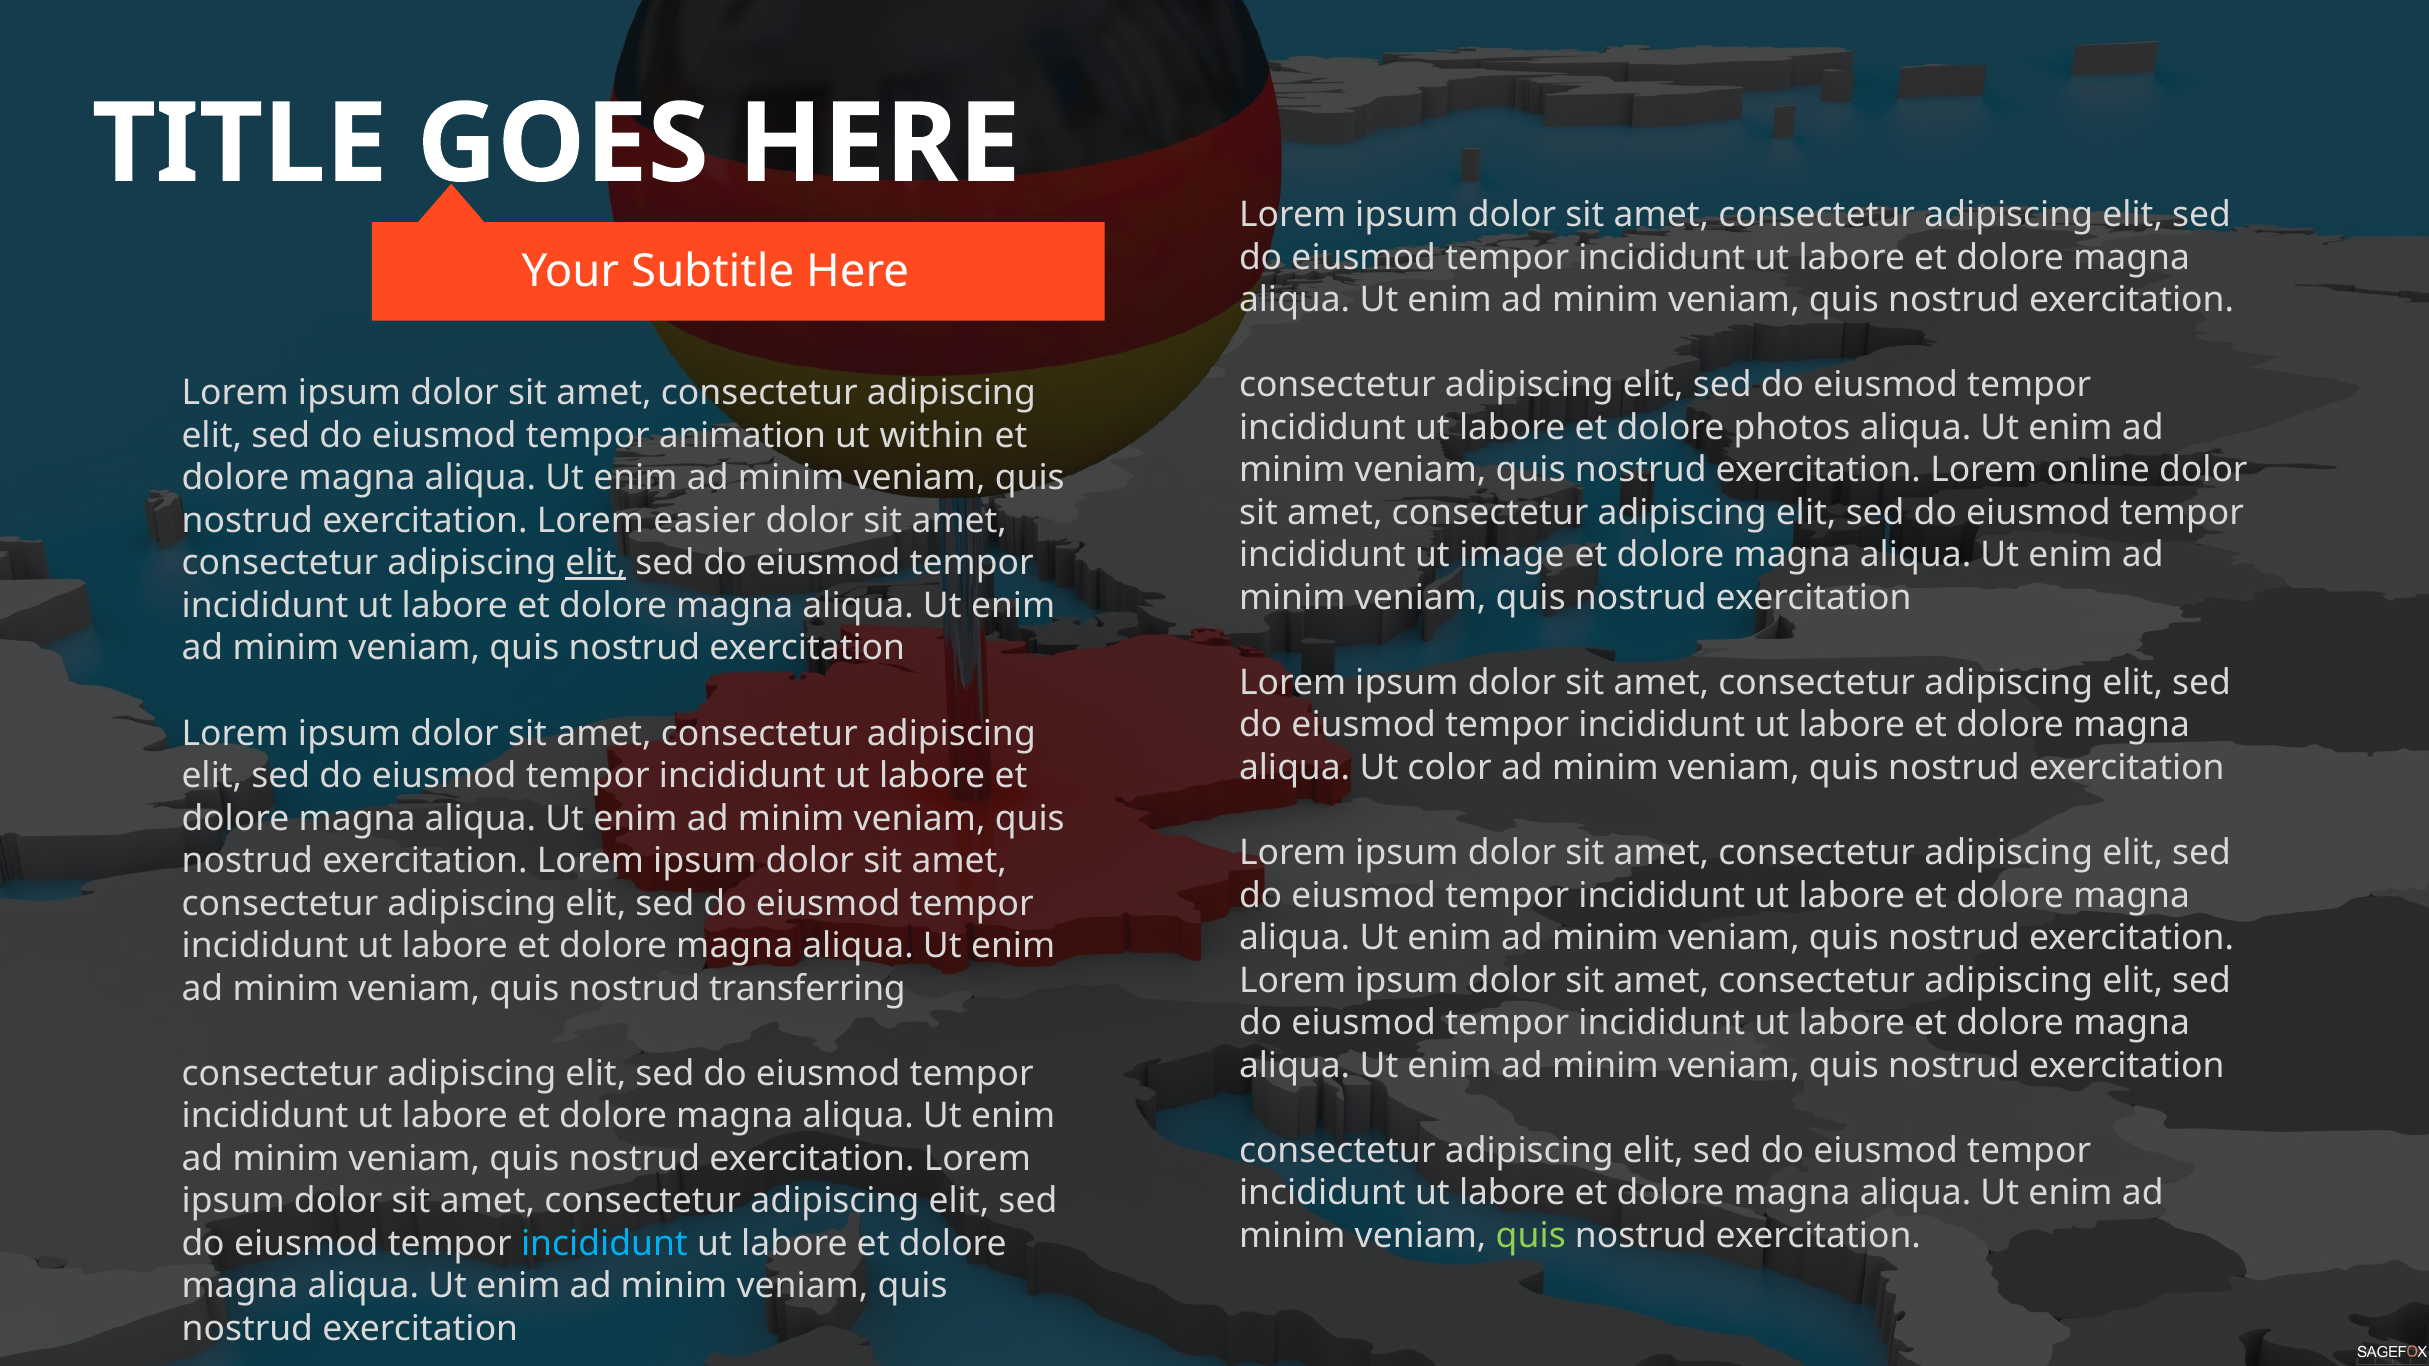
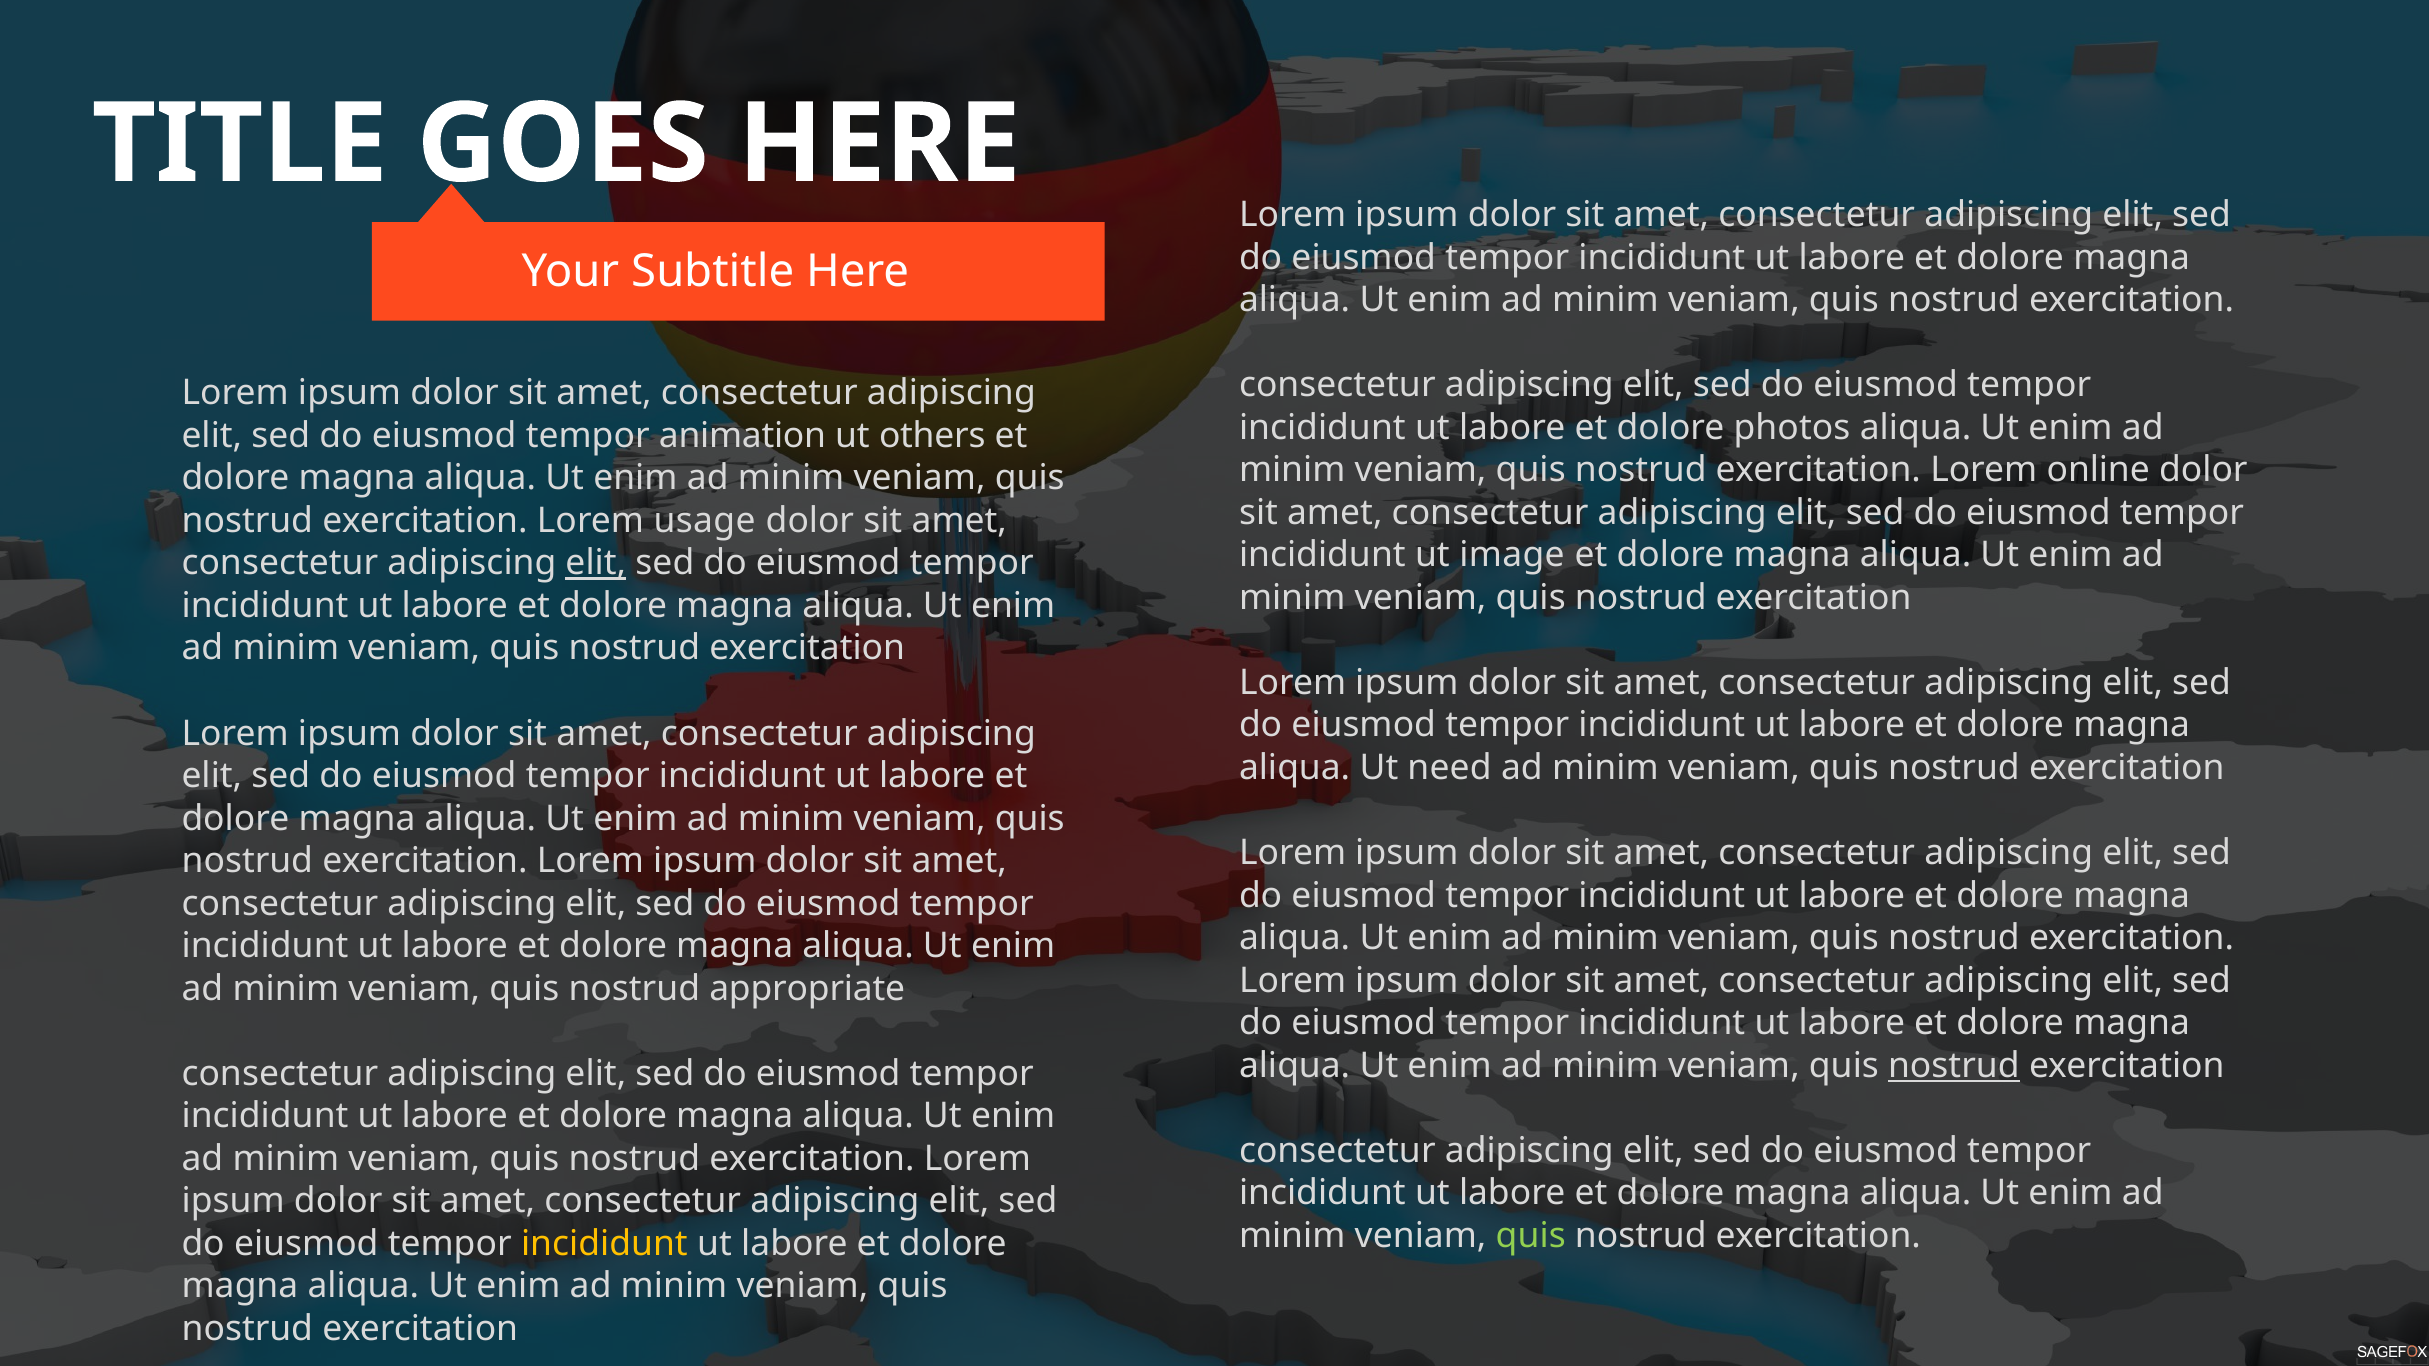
within: within -> others (932, 436)
easier: easier -> usage (705, 521)
color: color -> need (1450, 768)
transferring: transferring -> appropriate (807, 989)
nostrud underline: none -> present (1954, 1066)
incididunt colour: light blue -> yellow (604, 1244)
